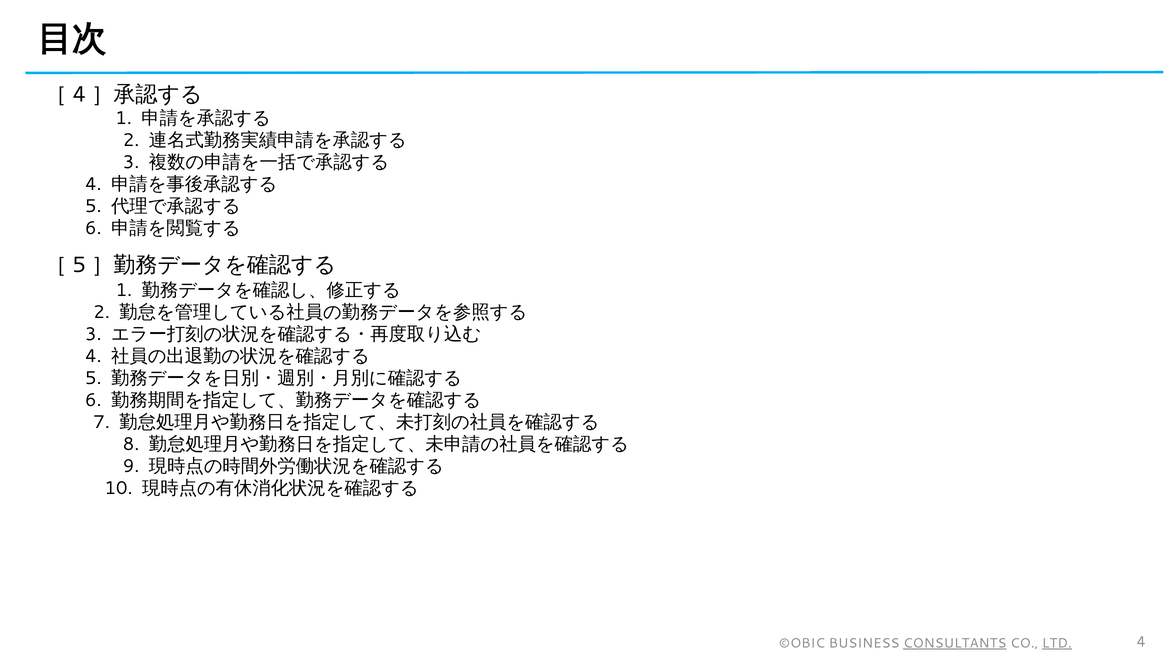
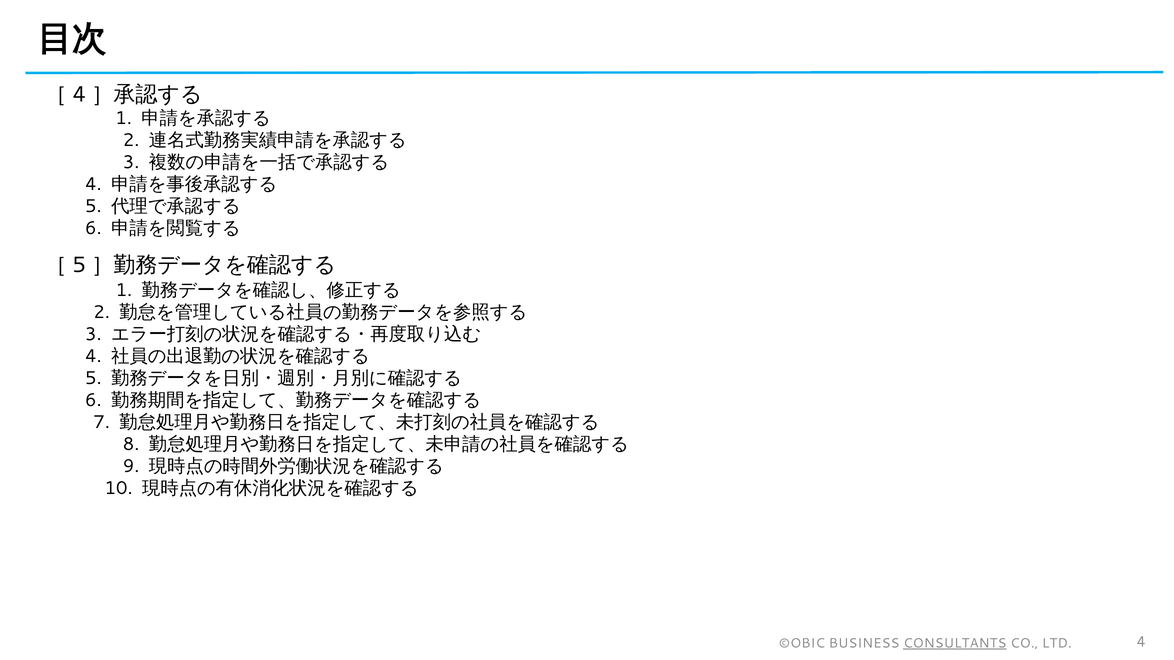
LTD underline: present -> none (1057, 644)
